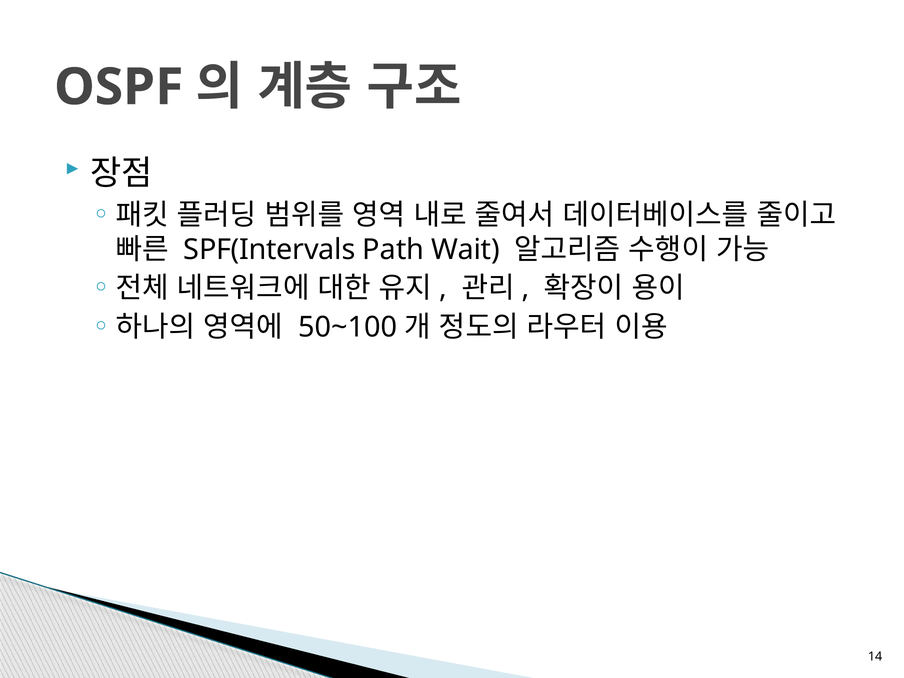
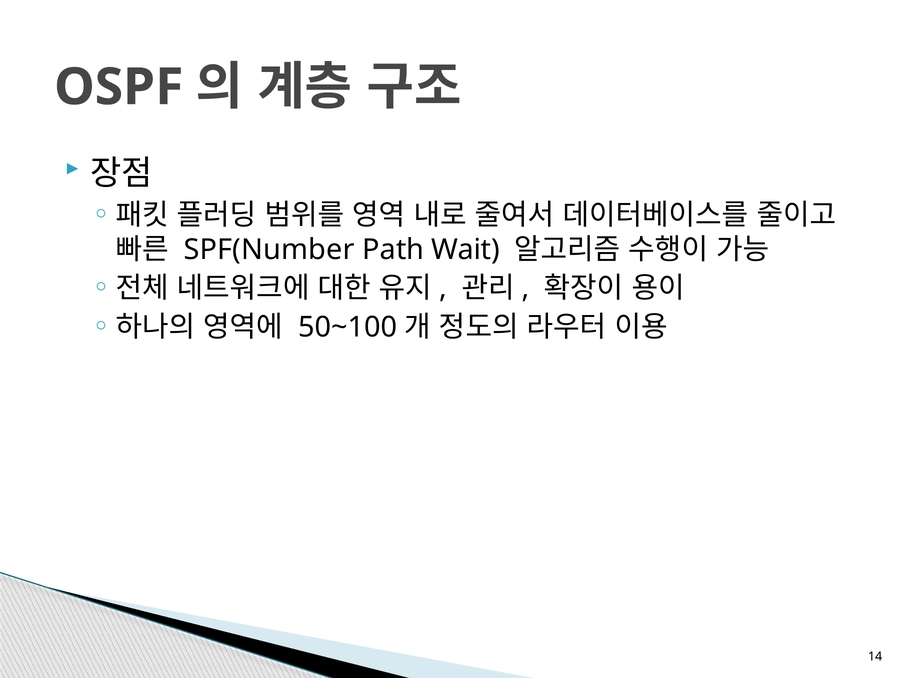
SPF(Intervals: SPF(Intervals -> SPF(Number (269, 250)
